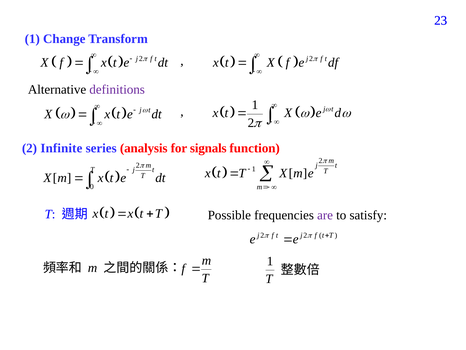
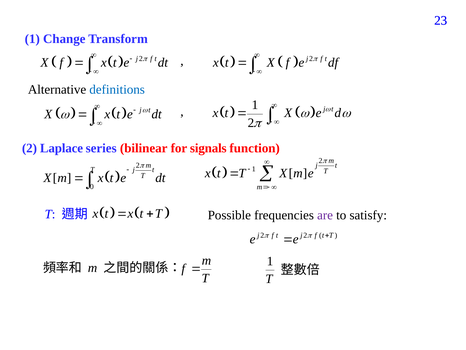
definitions colour: purple -> blue (117, 89)
Infinite: Infinite -> Laplace (62, 148)
analysis: analysis -> bilinear (144, 148)
